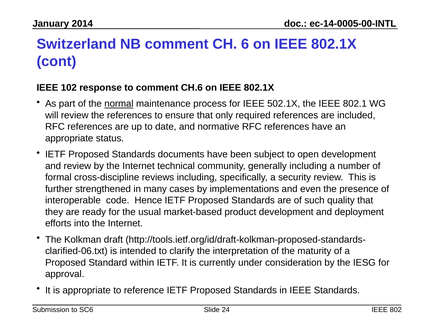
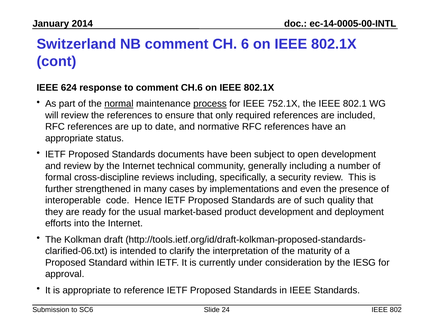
102: 102 -> 624 (69, 87)
process underline: none -> present (210, 104)
502.1X: 502.1X -> 752.1X (284, 104)
